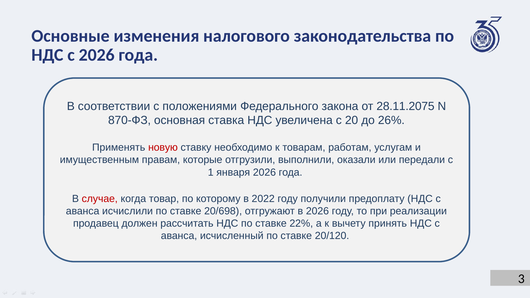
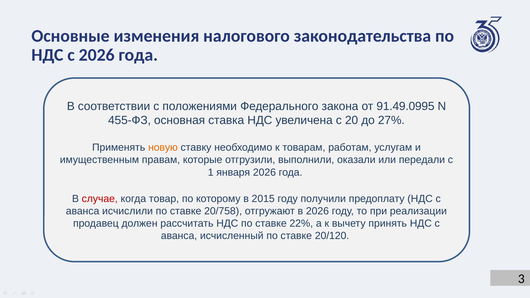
28.11.2075: 28.11.2075 -> 91.49.0995 (405, 106)
870-ФЗ: 870-ФЗ -> 455-ФЗ (129, 120)
26%: 26% -> 27% (391, 120)
новую colour: red -> orange (163, 148)
2022: 2022 -> 2015 (263, 199)
20/698: 20/698 -> 20/758 (223, 211)
